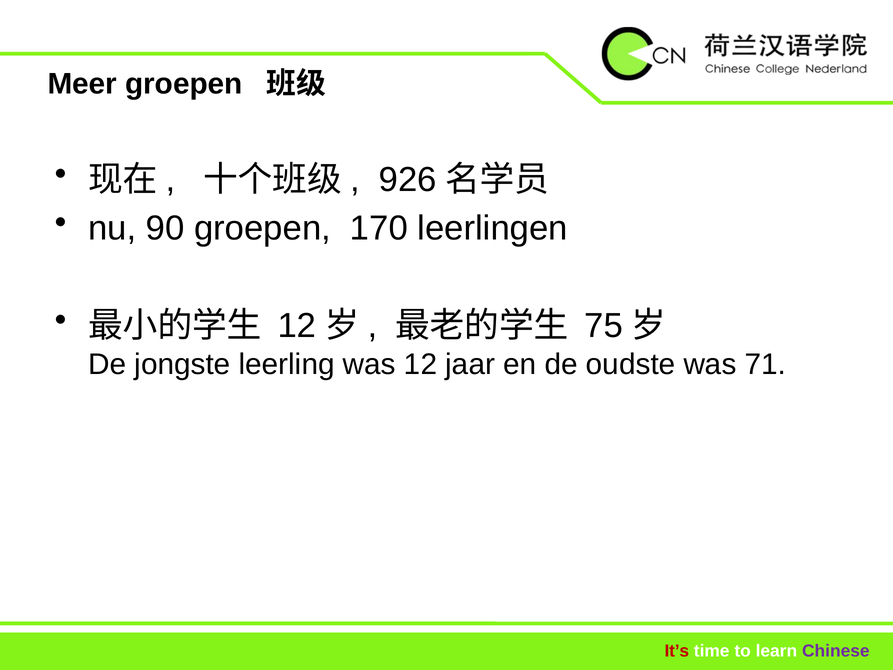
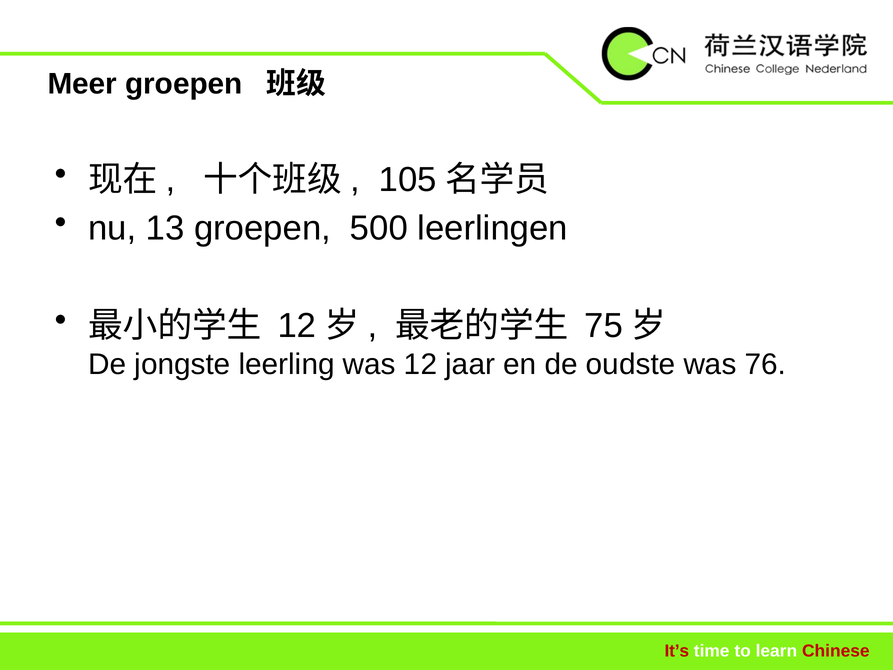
926: 926 -> 105 (408, 180)
90: 90 -> 13 (165, 228)
170: 170 -> 500 (379, 228)
71: 71 -> 76 (765, 364)
Chinese colour: purple -> red (836, 651)
